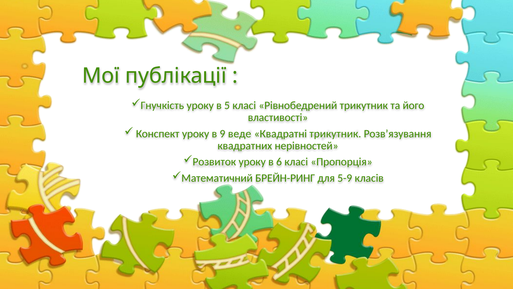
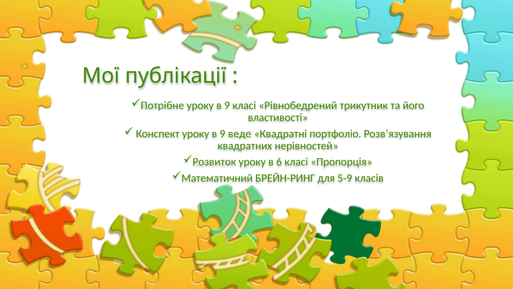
Гнучкість: Гнучкість -> Потрібне (162, 105)
5: 5 -> 9 (227, 105)
Квадратні трикутник: трикутник -> портфоліо (335, 133)
